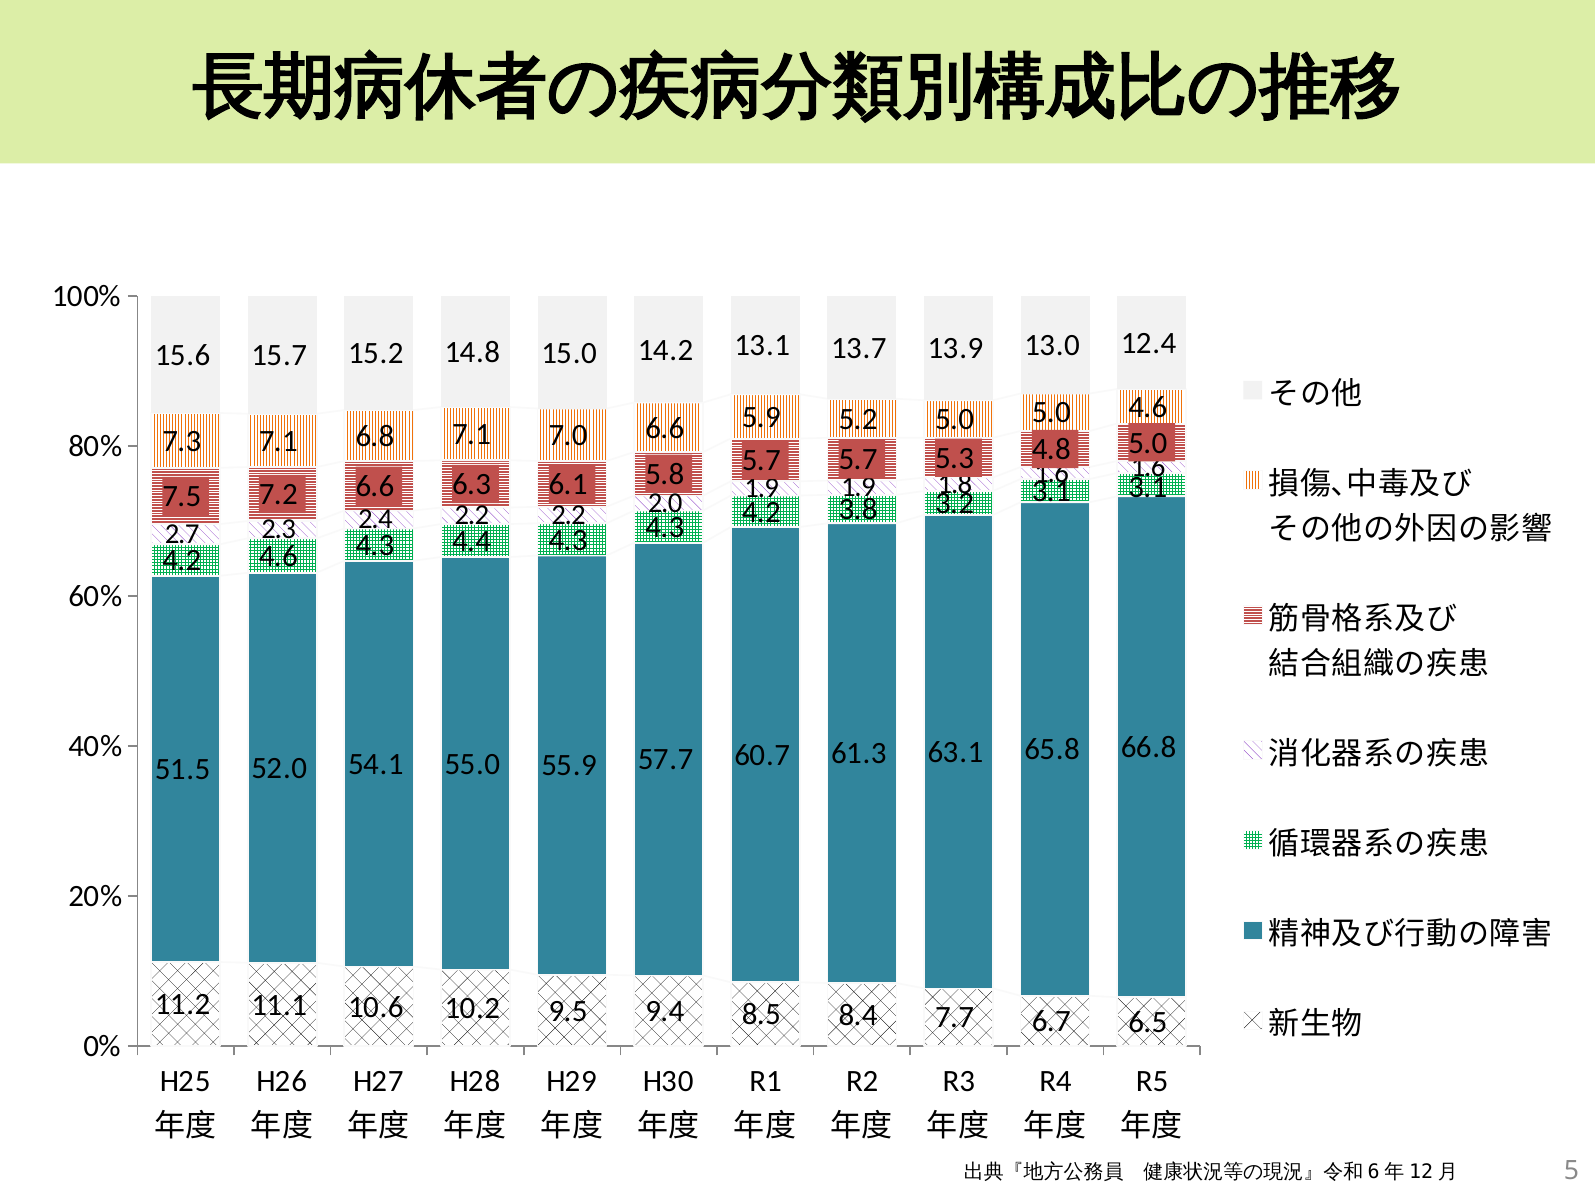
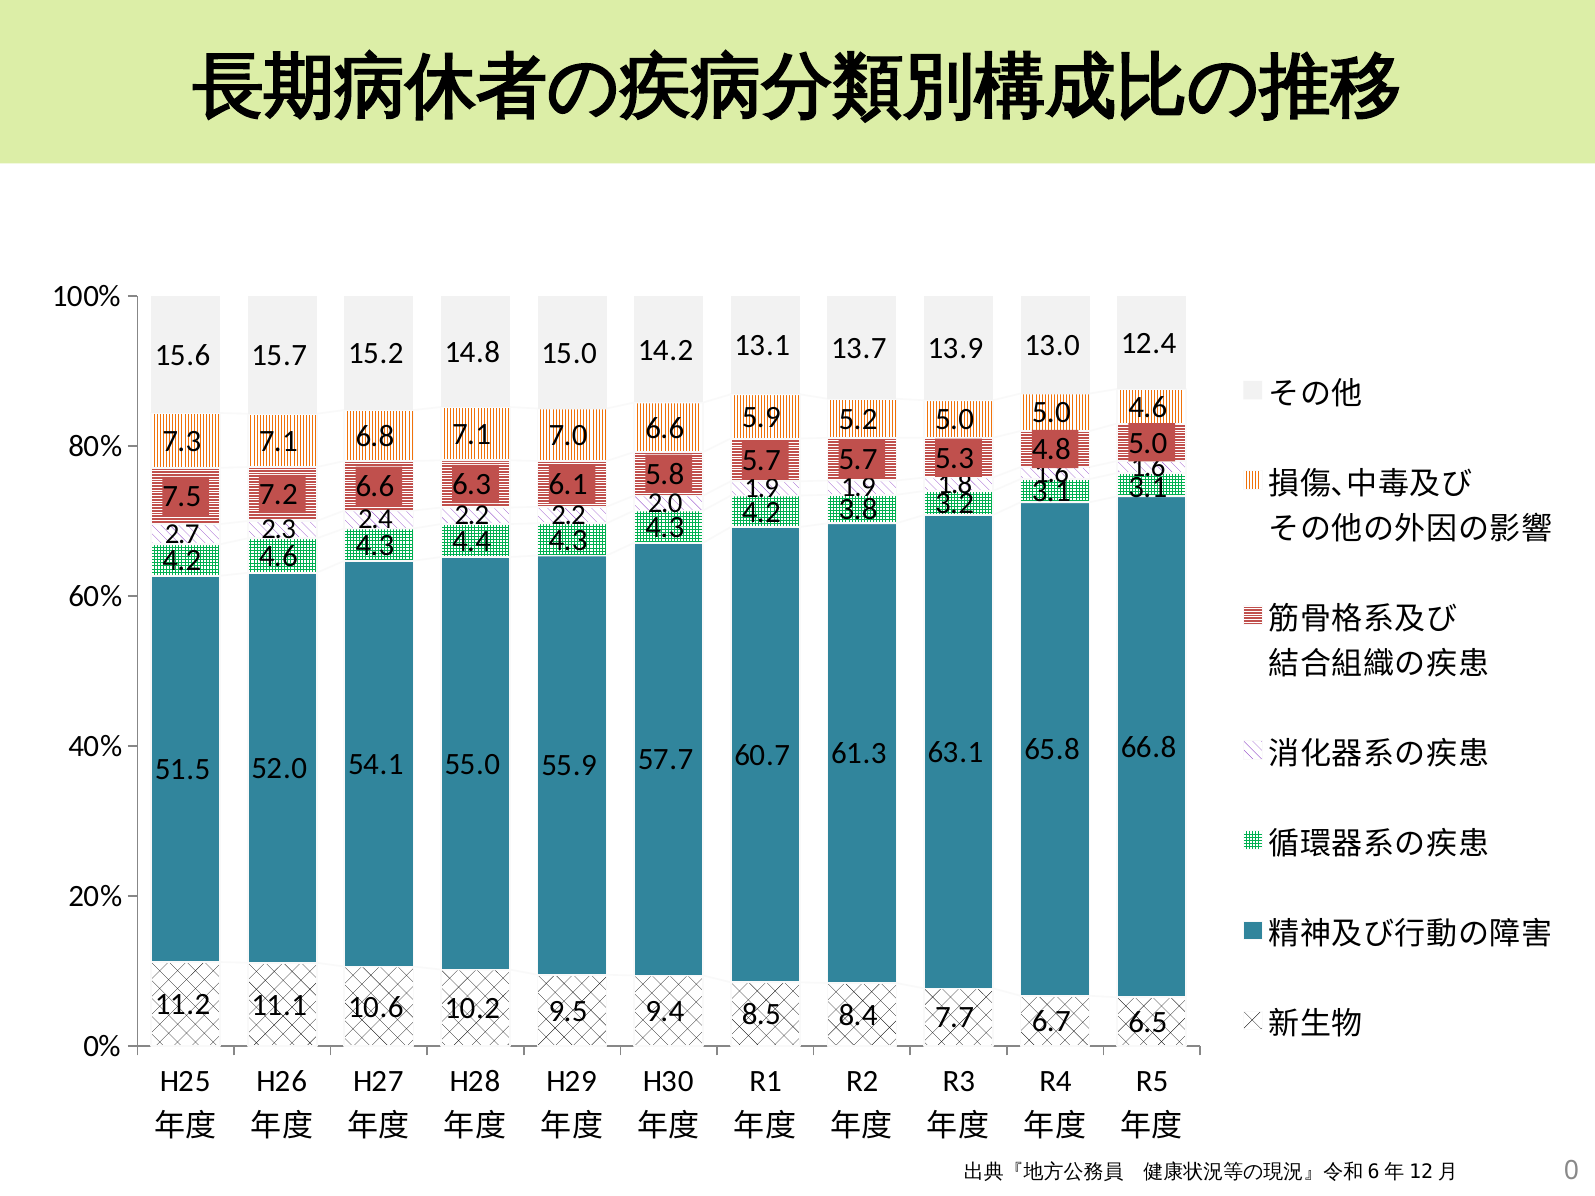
5: 5 -> 0 (1572, 1171)
